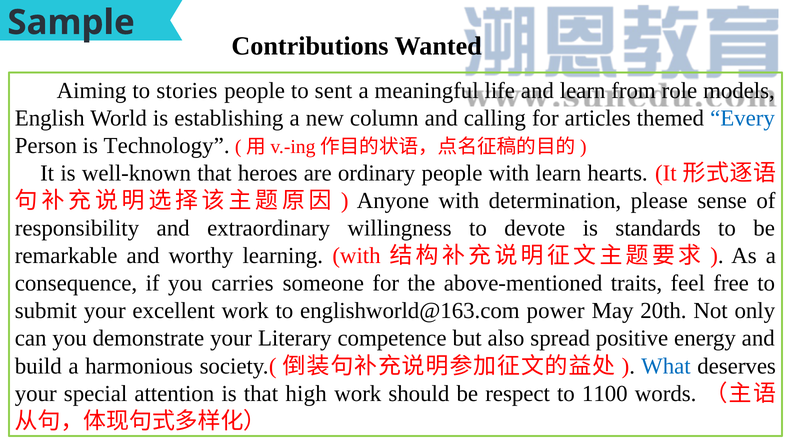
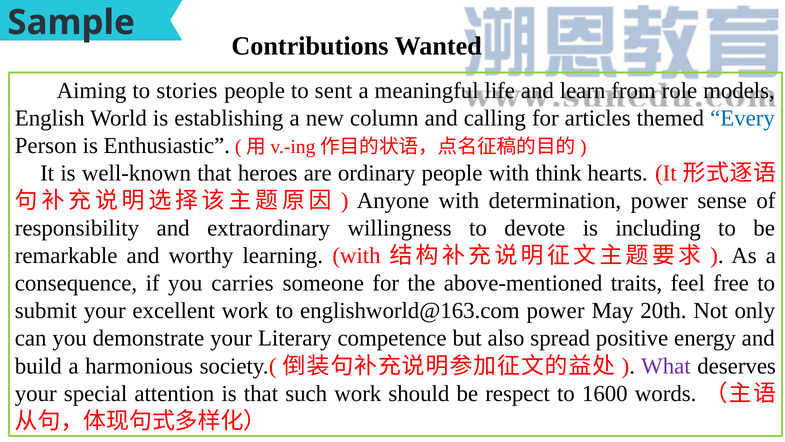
Technology: Technology -> Enthusiastic (167, 146)
with learn: learn -> think (559, 173)
determination please: please -> power (659, 201)
standards: standards -> including (658, 228)
What colour: blue -> purple (666, 366)
high: high -> such (306, 393)
1100: 1100 -> 1600 (605, 393)
